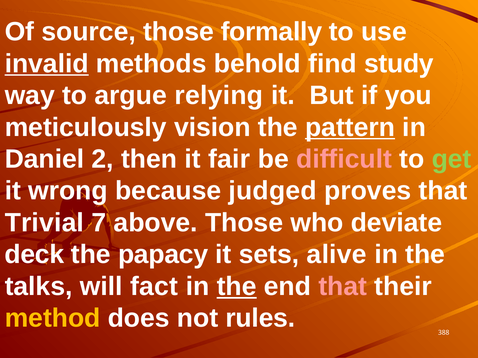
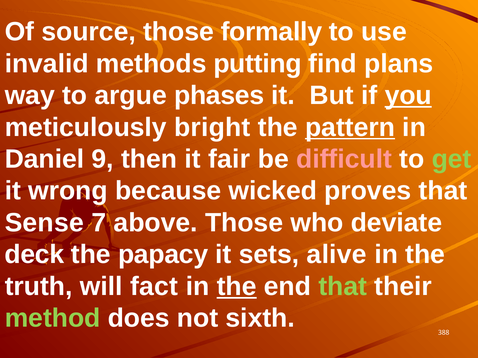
invalid underline: present -> none (47, 64)
behold: behold -> putting (257, 64)
study: study -> plans (399, 64)
relying: relying -> phases (219, 96)
you underline: none -> present (408, 96)
vision: vision -> bright (212, 127)
2: 2 -> 9 (103, 159)
judged: judged -> wicked (273, 191)
Trivial: Trivial -> Sense (44, 223)
talks: talks -> truth (39, 287)
that colour: pink -> light green (343, 287)
method colour: yellow -> light green (53, 319)
rules: rules -> sixth (260, 319)
